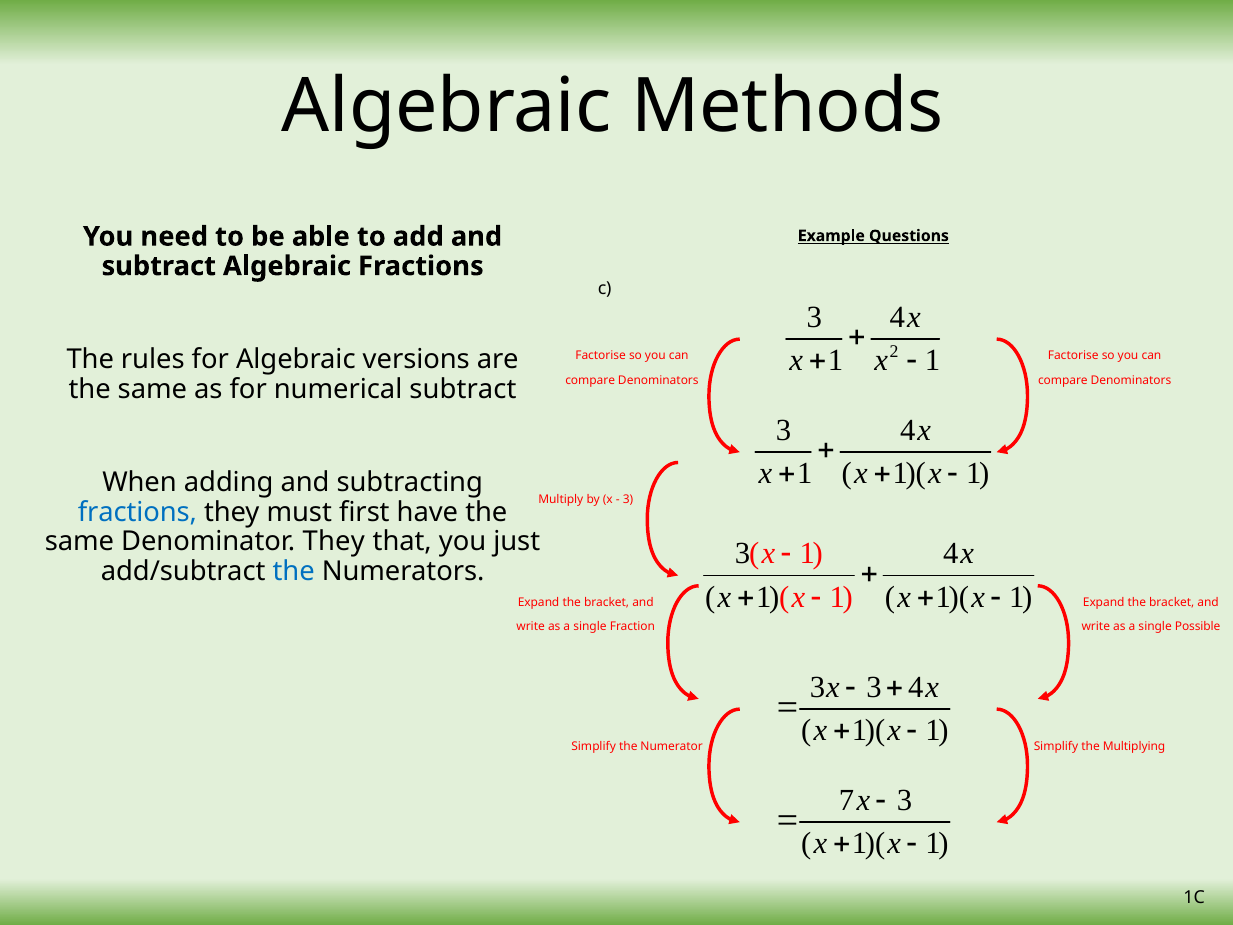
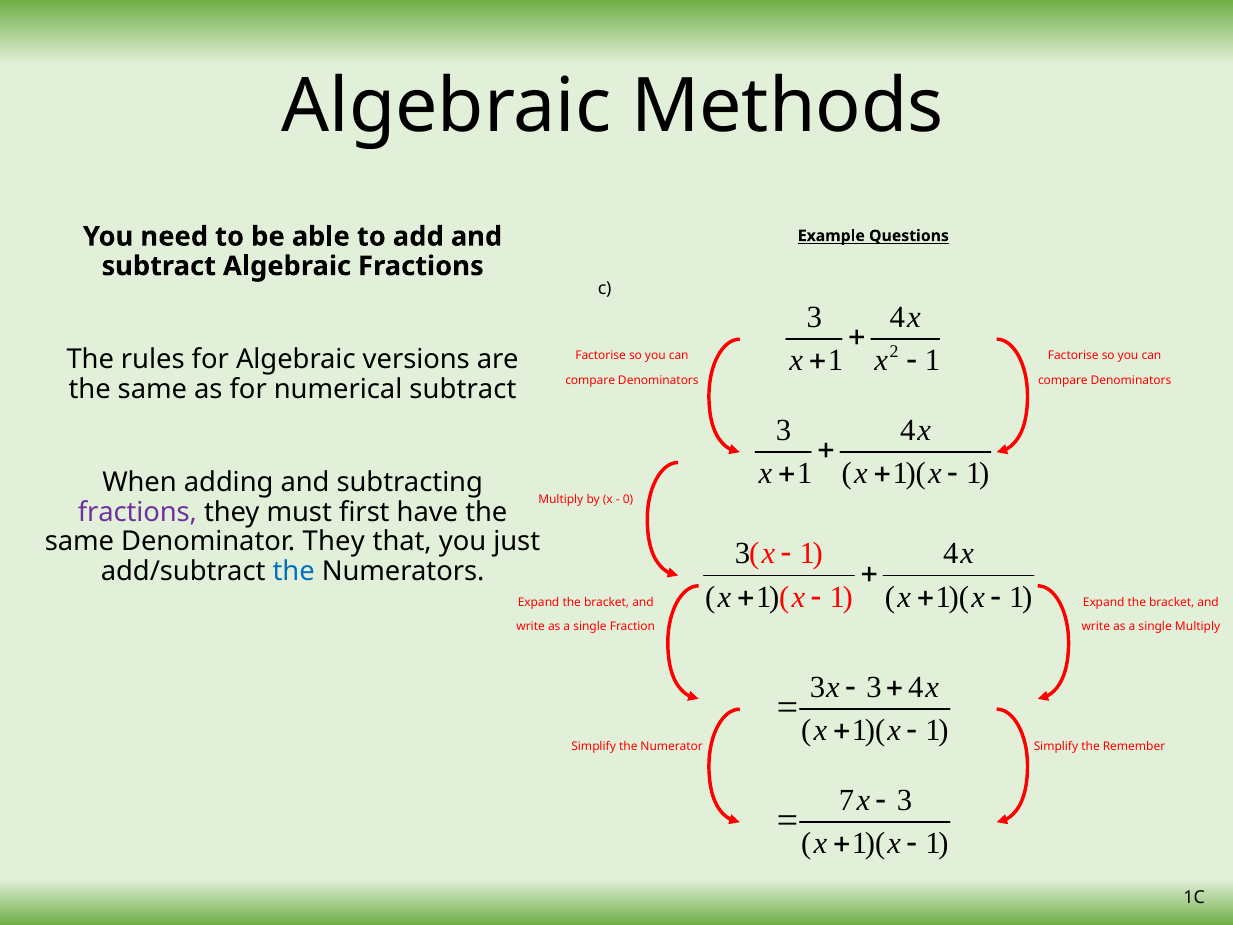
3: 3 -> 0 (628, 499)
fractions colour: blue -> purple (137, 512)
single Possible: Possible -> Multiply (1198, 627)
Multiplying: Multiplying -> Remember (1134, 746)
